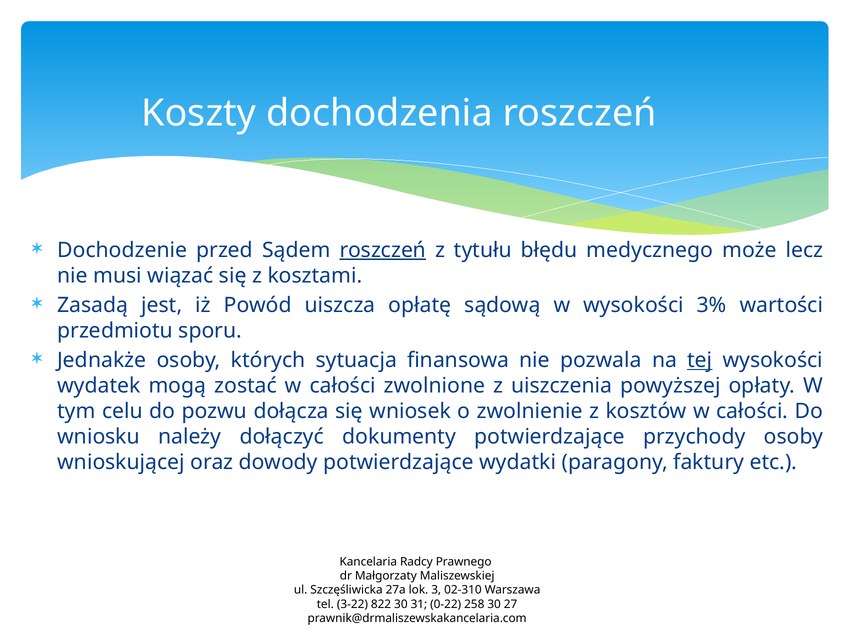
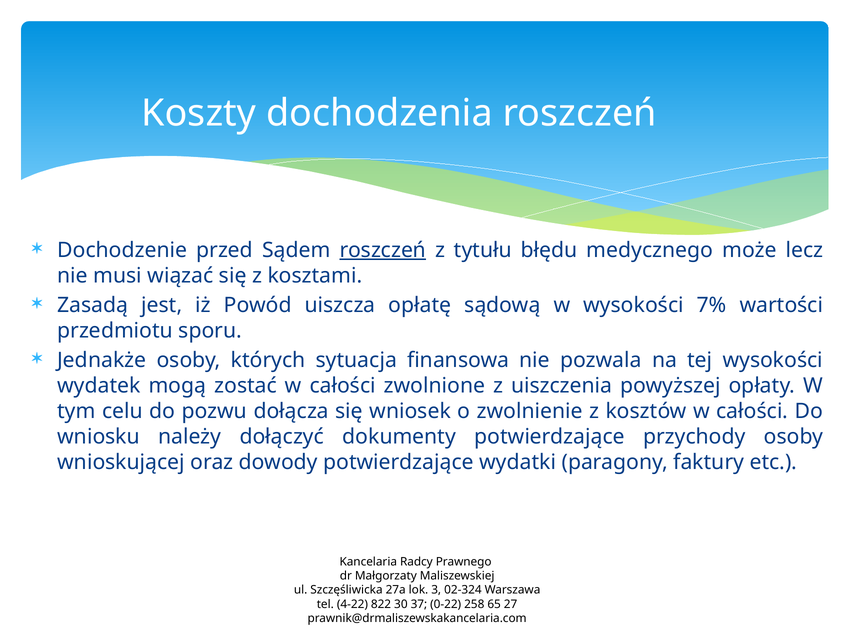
3%: 3% -> 7% (712, 305)
tej underline: present -> none (700, 360)
02-310: 02-310 -> 02-324 (463, 590)
3-22: 3-22 -> 4-22 (352, 604)
31: 31 -> 37 (419, 604)
258 30: 30 -> 65 (494, 604)
